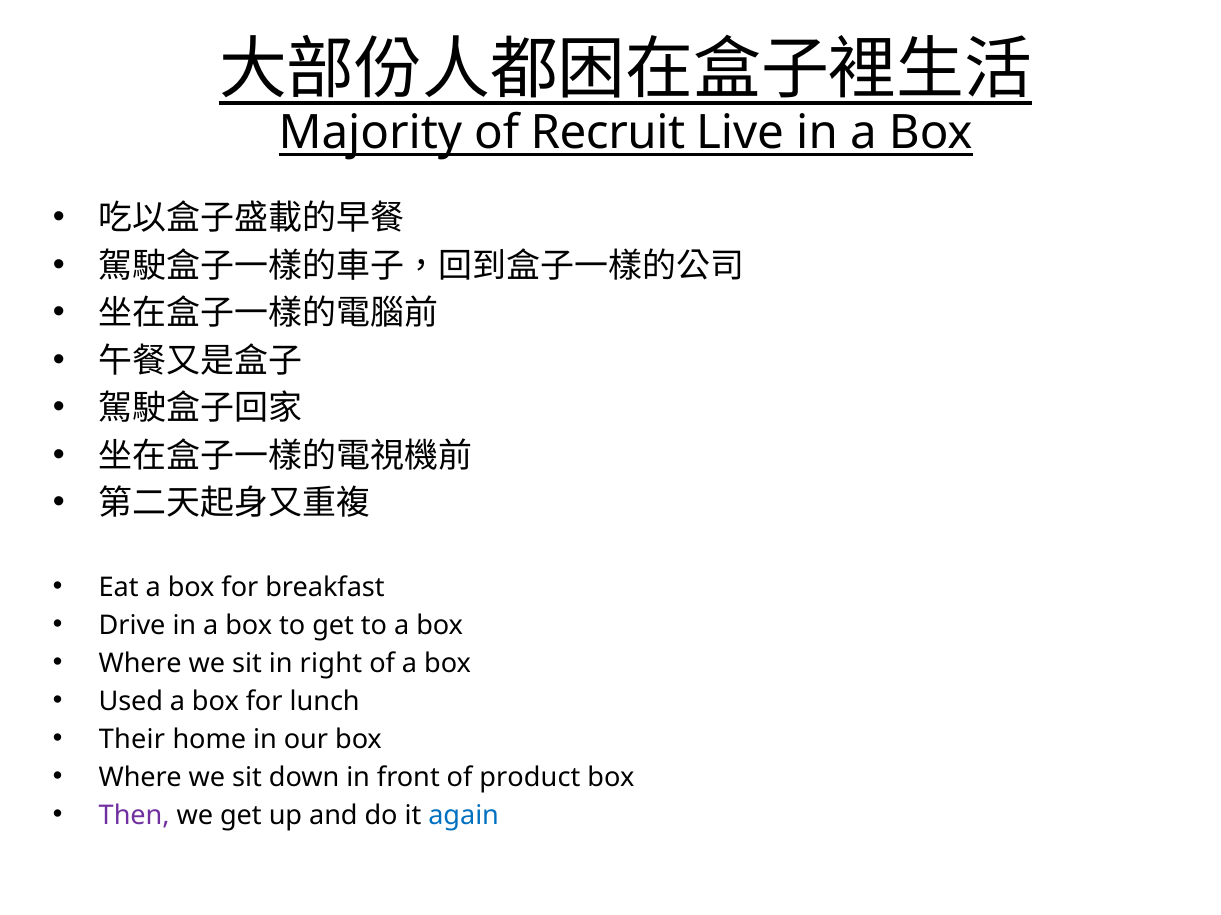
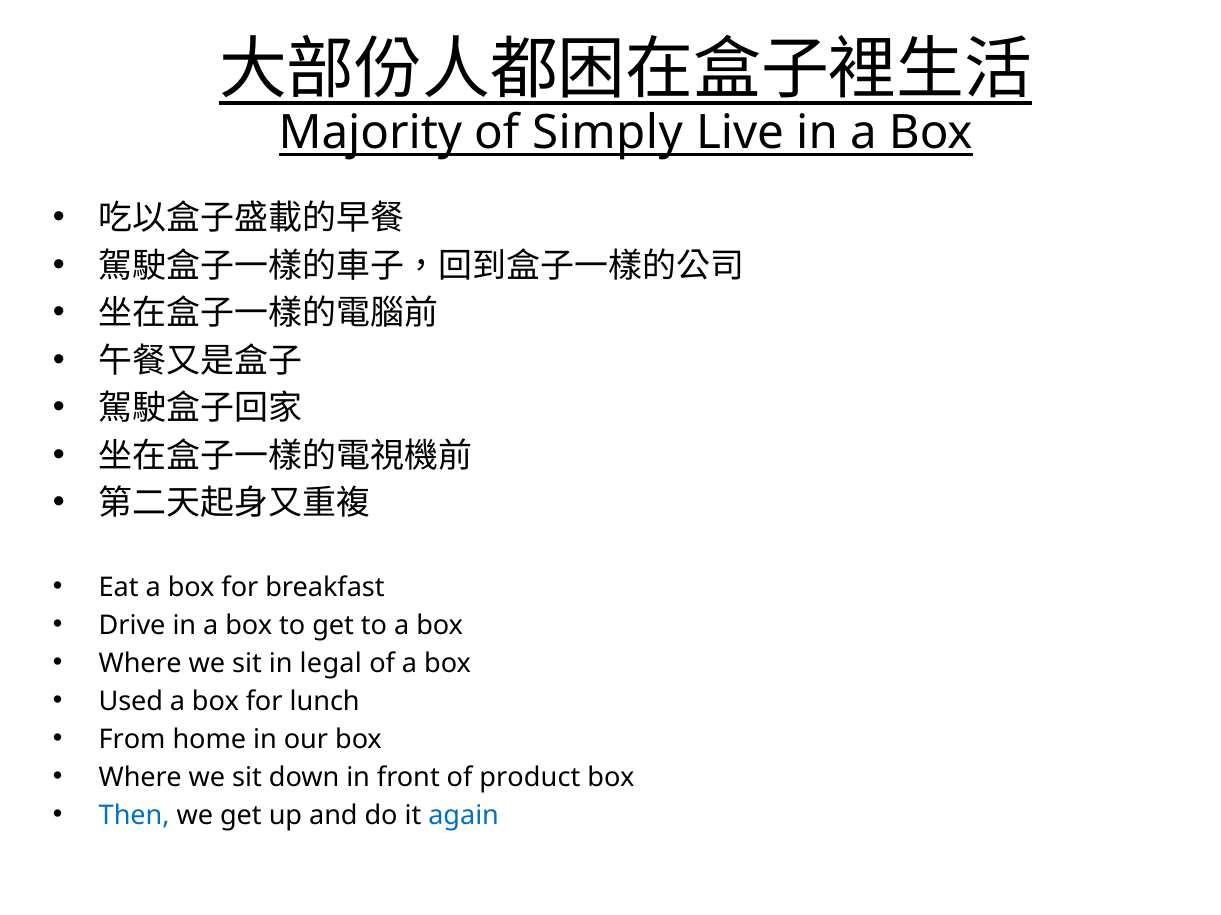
Recruit: Recruit -> Simply (607, 133)
right: right -> legal (331, 664)
Their: Their -> From (132, 740)
Then colour: purple -> blue (134, 816)
